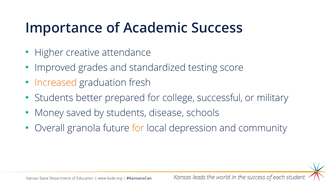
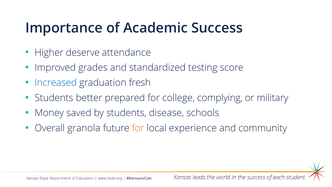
creative: creative -> deserve (83, 53)
Increased colour: orange -> blue (56, 83)
successful: successful -> complying (220, 98)
depression: depression -> experience (193, 128)
